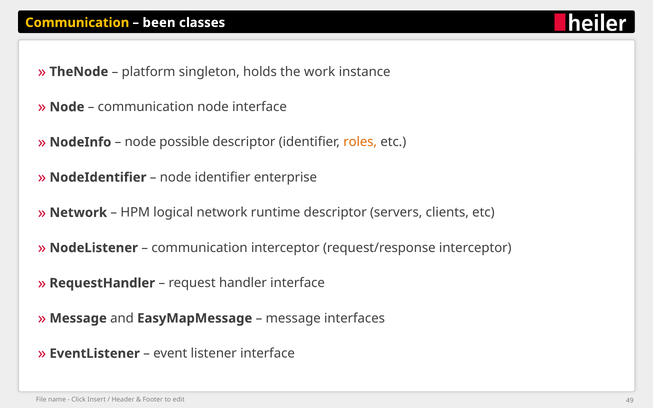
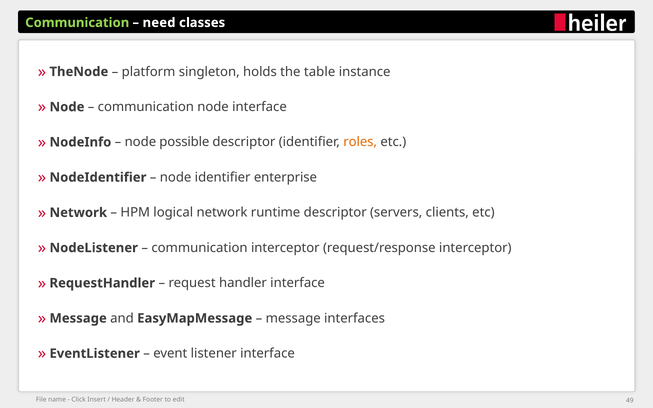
Communication colour: yellow -> light green (77, 23)
been: been -> need (159, 23)
work: work -> table (320, 72)
